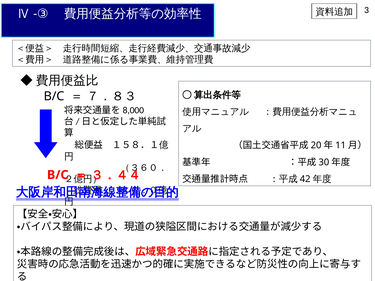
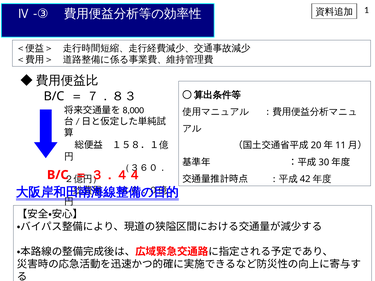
3: 3 -> 1 (367, 10)
